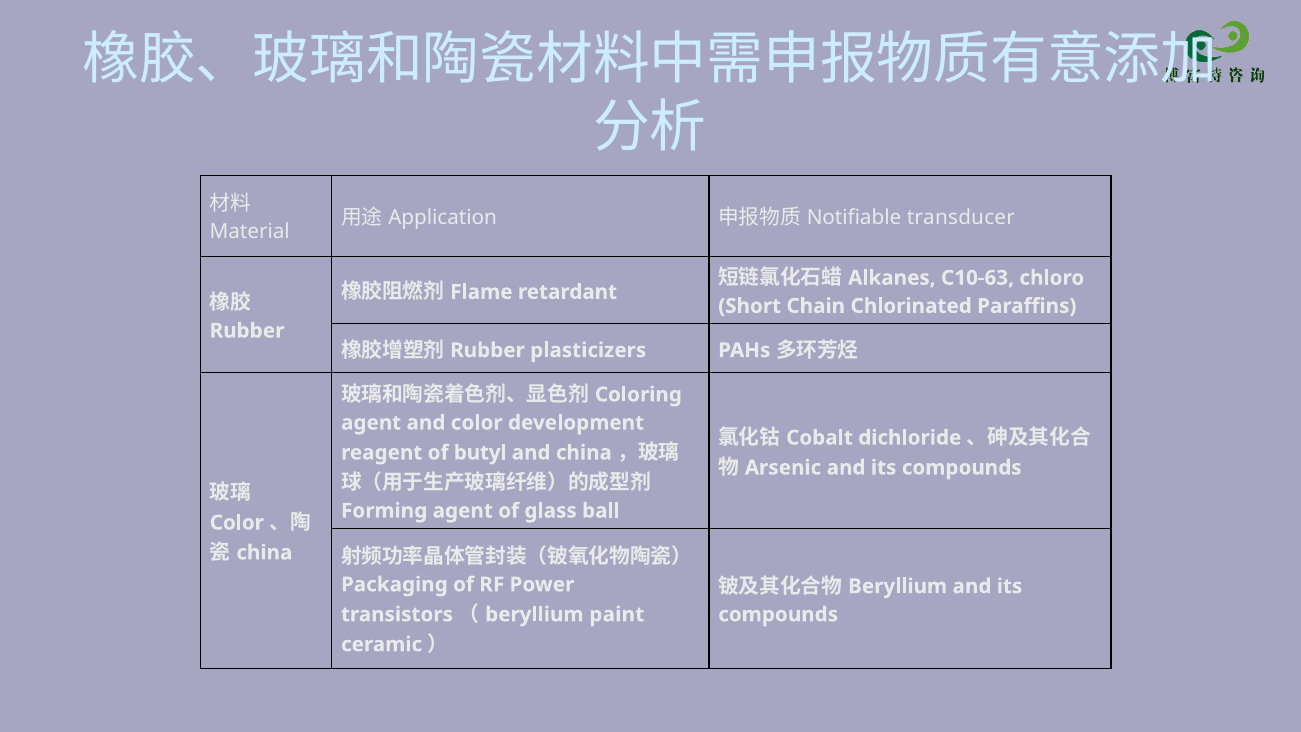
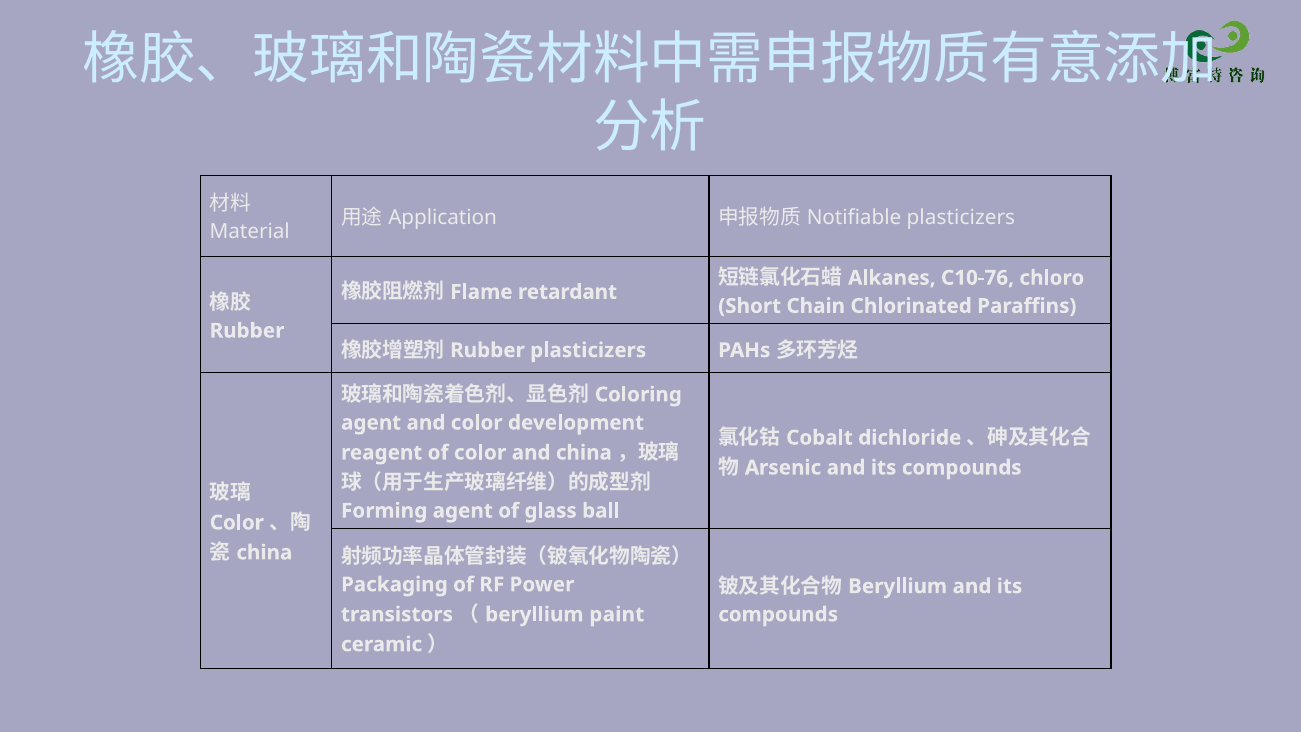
transducer: transducer -> plasticizers (961, 218)
C10-63: C10-63 -> C10-76 (977, 278)
of butyl: butyl -> color (480, 453)
